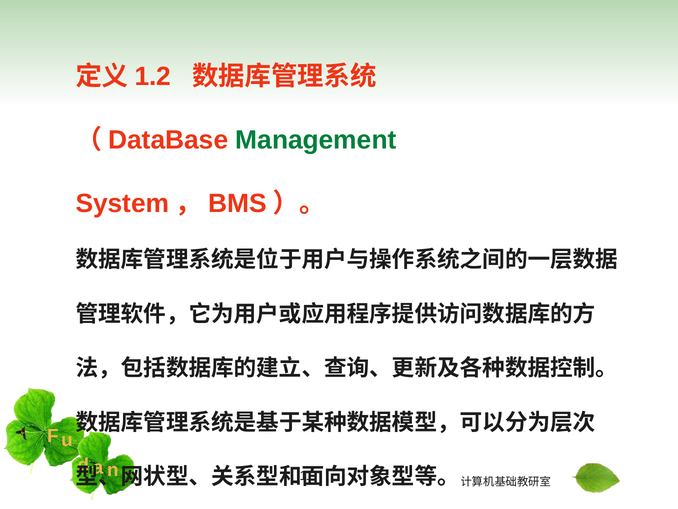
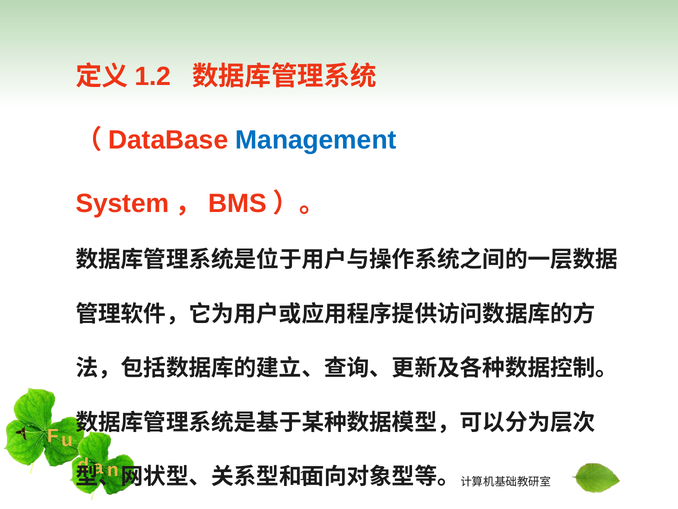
Management colour: green -> blue (316, 140)
